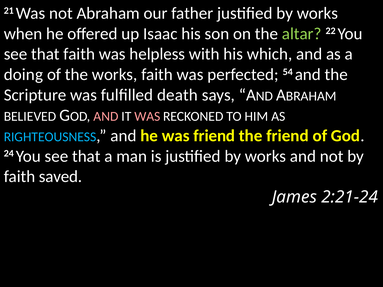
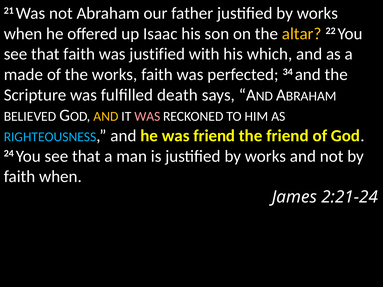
altar colour: light green -> yellow (302, 34)
was helpless: helpless -> justified (157, 54)
doing: doing -> made (23, 75)
54: 54 -> 34 (288, 72)
AND colour: pink -> yellow (106, 117)
faith saved: saved -> when (61, 177)
